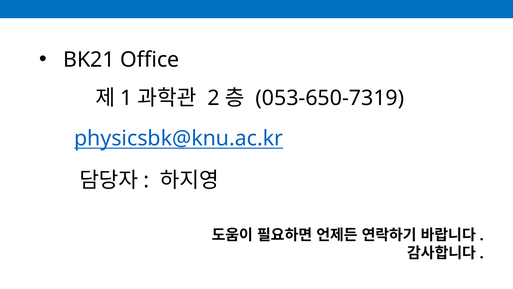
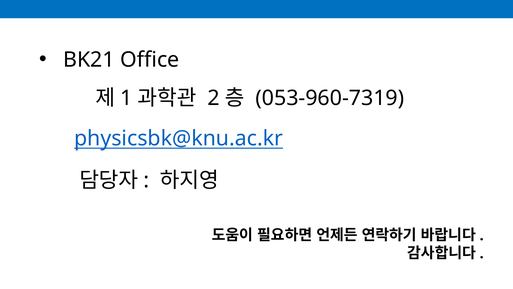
053-650-7319: 053-650-7319 -> 053-960-7319 (330, 98)
